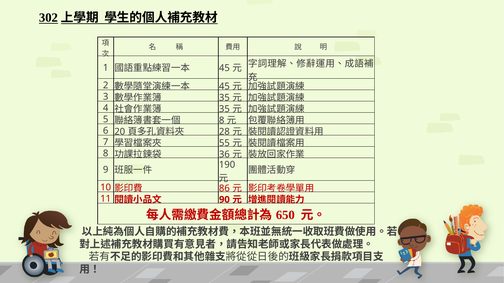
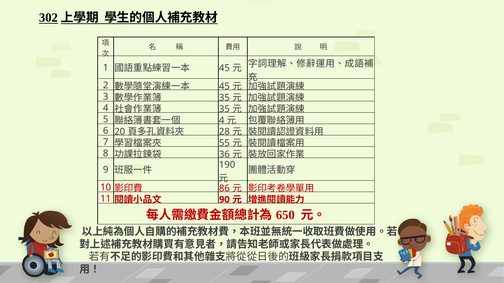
8: 8 -> 4 (222, 120)
